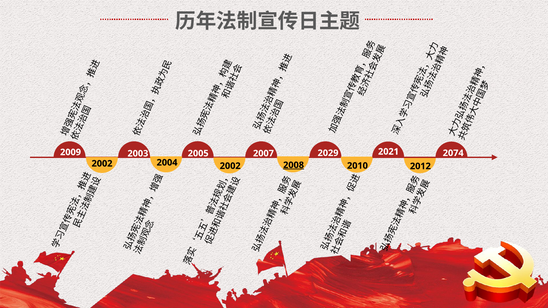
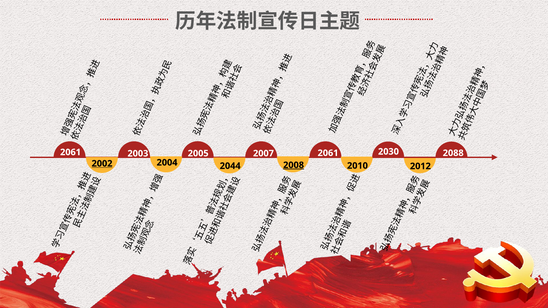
2021: 2021 -> 2030 (388, 152)
2009: 2009 -> 2061 (71, 152)
2005 2029: 2029 -> 2061 (328, 153)
2074: 2074 -> 2088 (453, 153)
2004 2002: 2002 -> 2044 (230, 166)
2002 underline: none -> present (102, 164)
